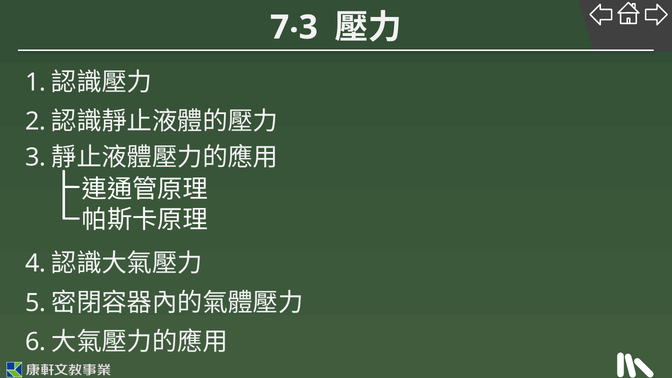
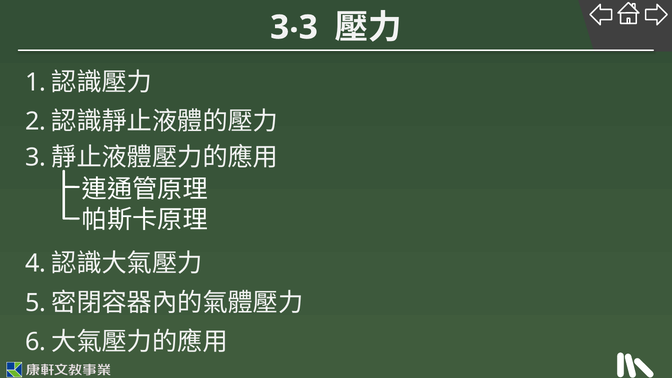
7‧3: 7‧3 -> 3‧3 (294, 27)
